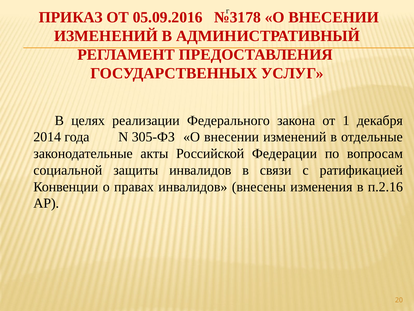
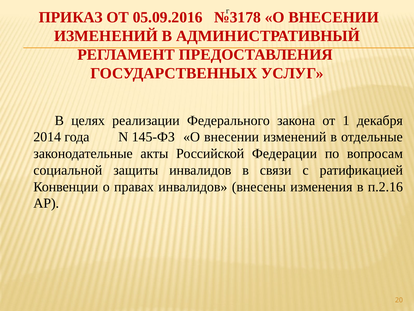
305-ФЗ: 305-ФЗ -> 145-ФЗ (153, 137)
